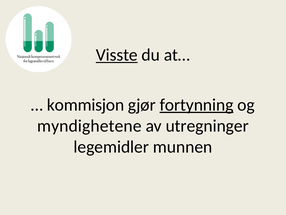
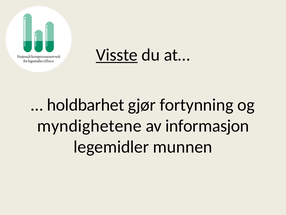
kommisjon: kommisjon -> holdbarhet (86, 105)
fortynning underline: present -> none (197, 105)
utregninger: utregninger -> informasjon (207, 126)
